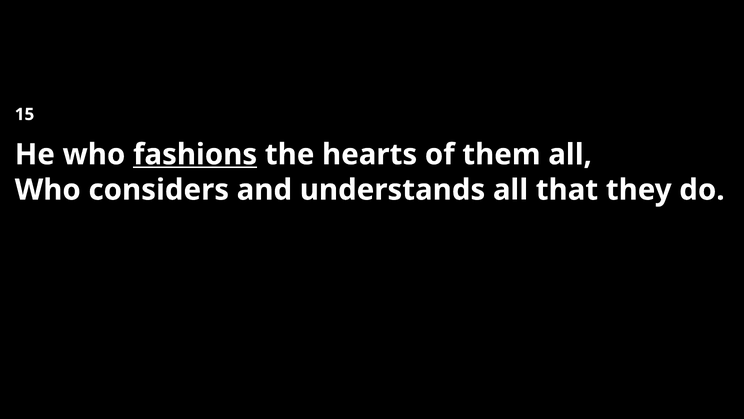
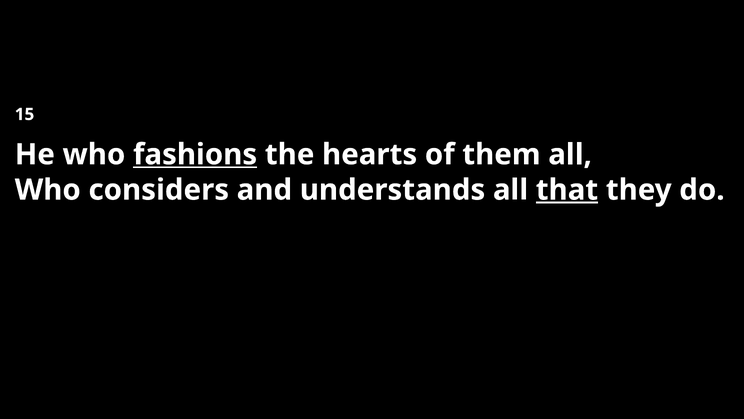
that underline: none -> present (567, 190)
